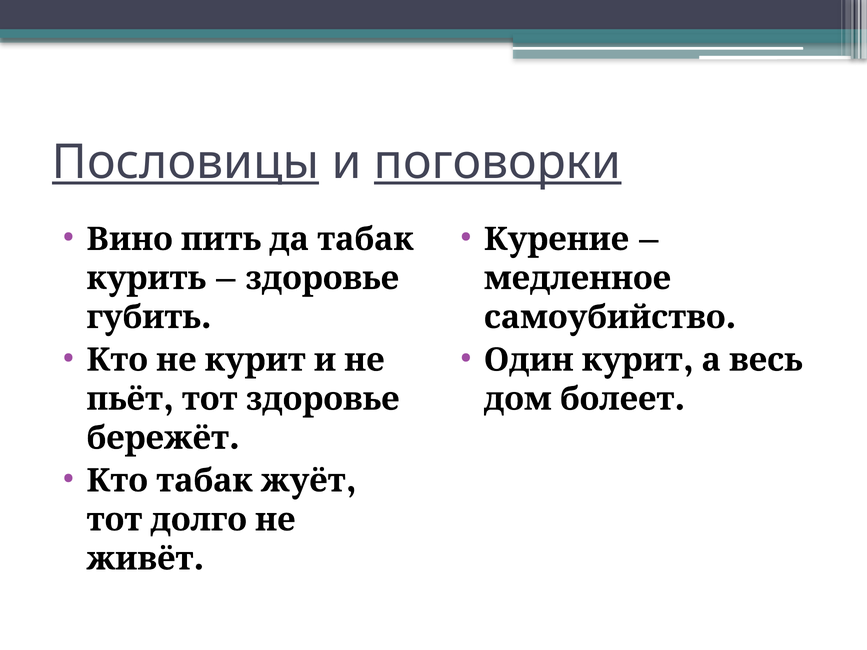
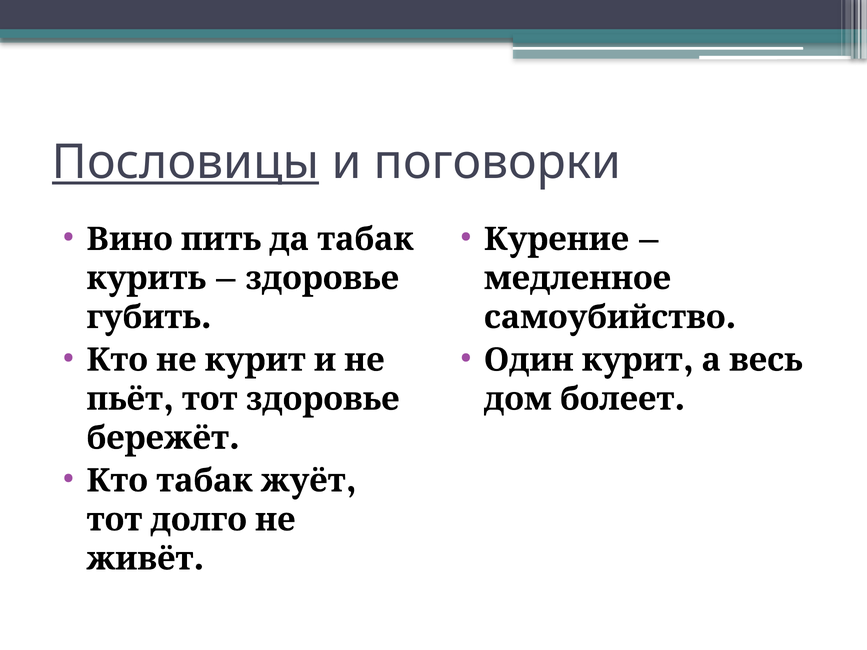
поговорки underline: present -> none (498, 162)
